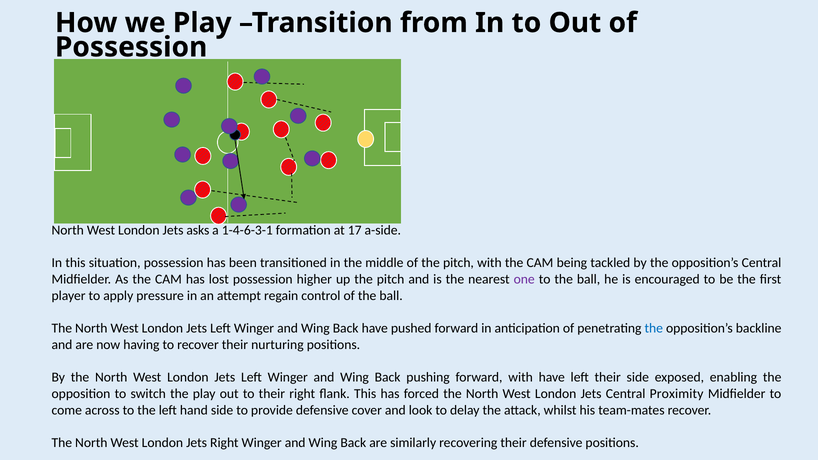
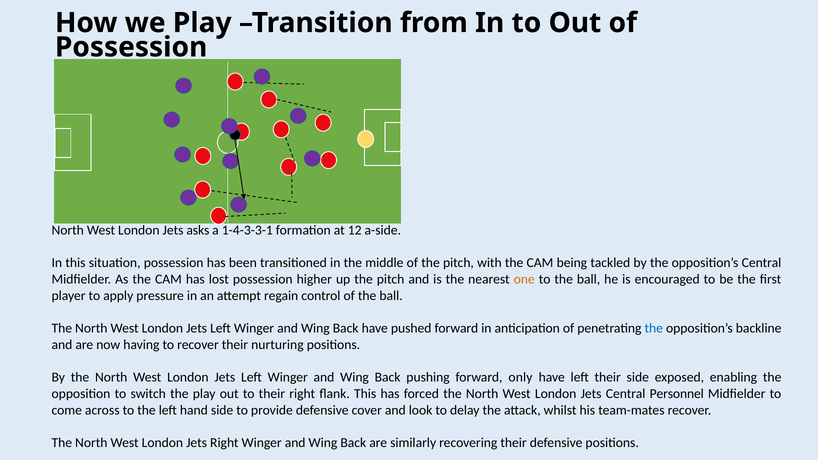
1-4-6-3-1: 1-4-6-3-1 -> 1-4-3-3-1 (247, 230)
17: 17 -> 12 (355, 230)
one colour: purple -> orange (524, 279)
forward with: with -> only (520, 378)
Proximity: Proximity -> Personnel (677, 394)
